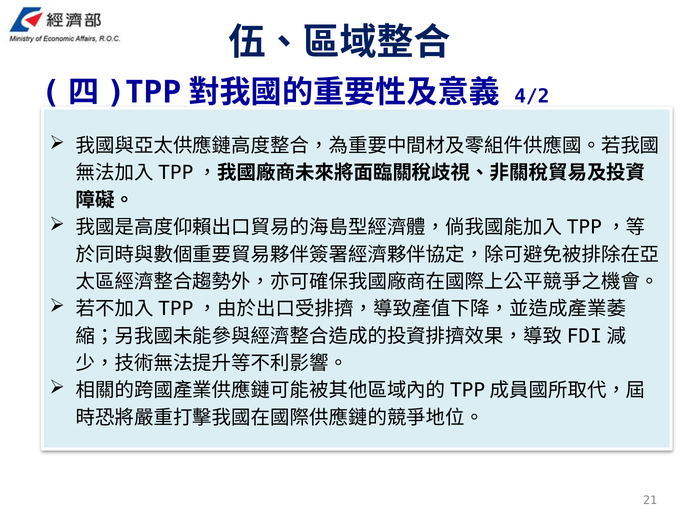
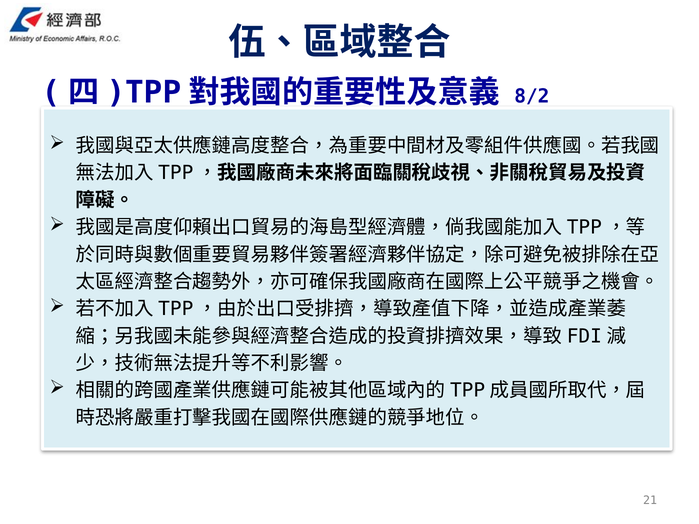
4/2: 4/2 -> 8/2 (532, 96)
